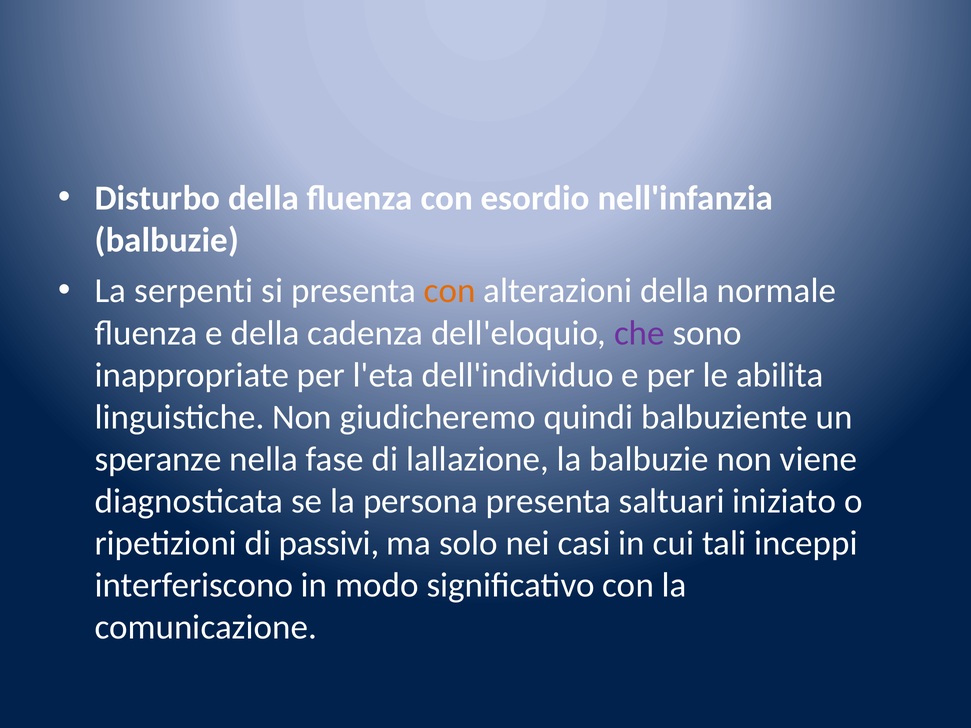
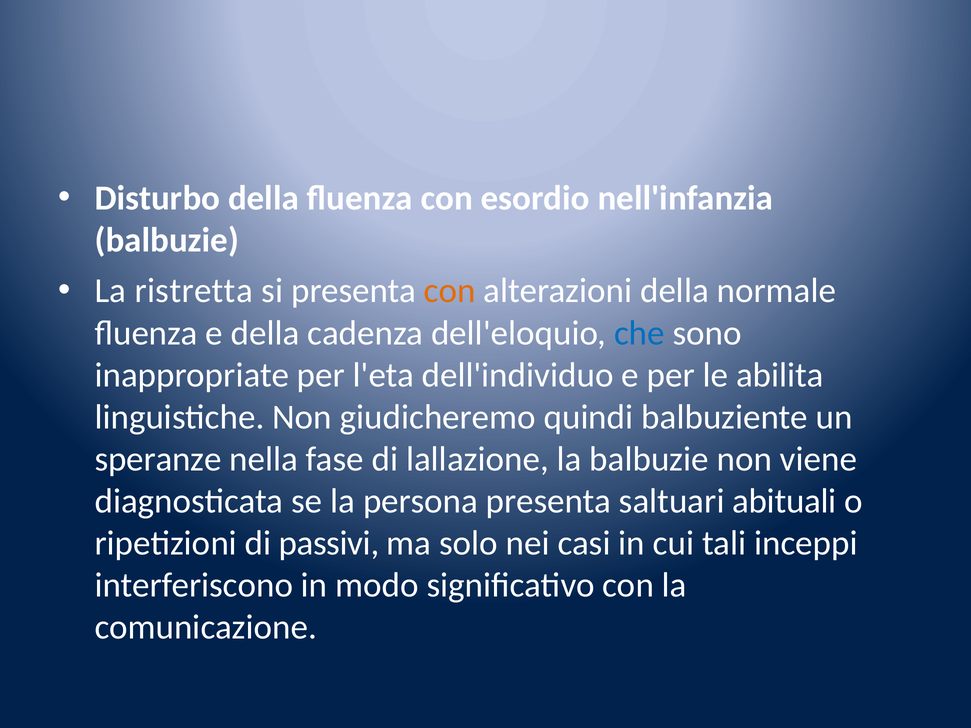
serpenti: serpenti -> ristretta (194, 291)
che colour: purple -> blue (639, 333)
iniziato: iniziato -> abituali (784, 501)
